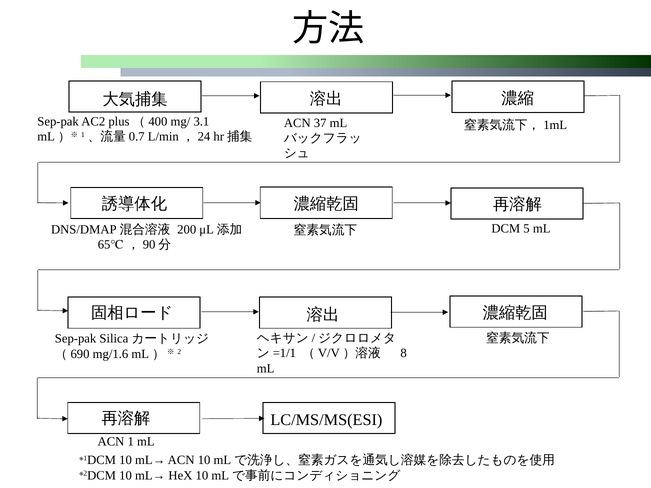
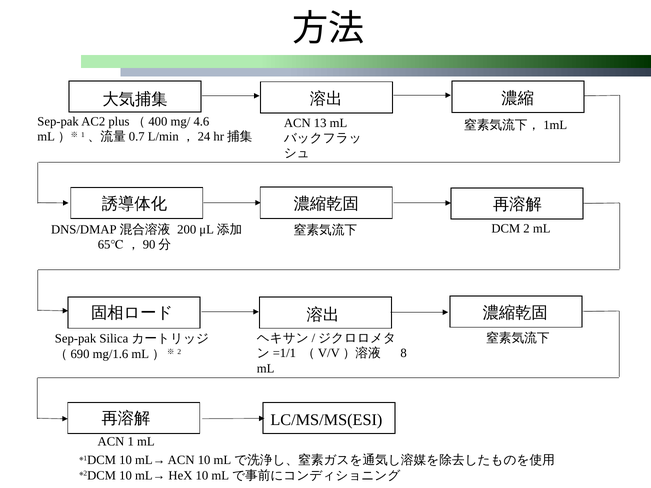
3.1: 3.1 -> 4.6 (201, 122)
37: 37 -> 13 (320, 123)
DCM 5: 5 -> 2 (527, 229)
